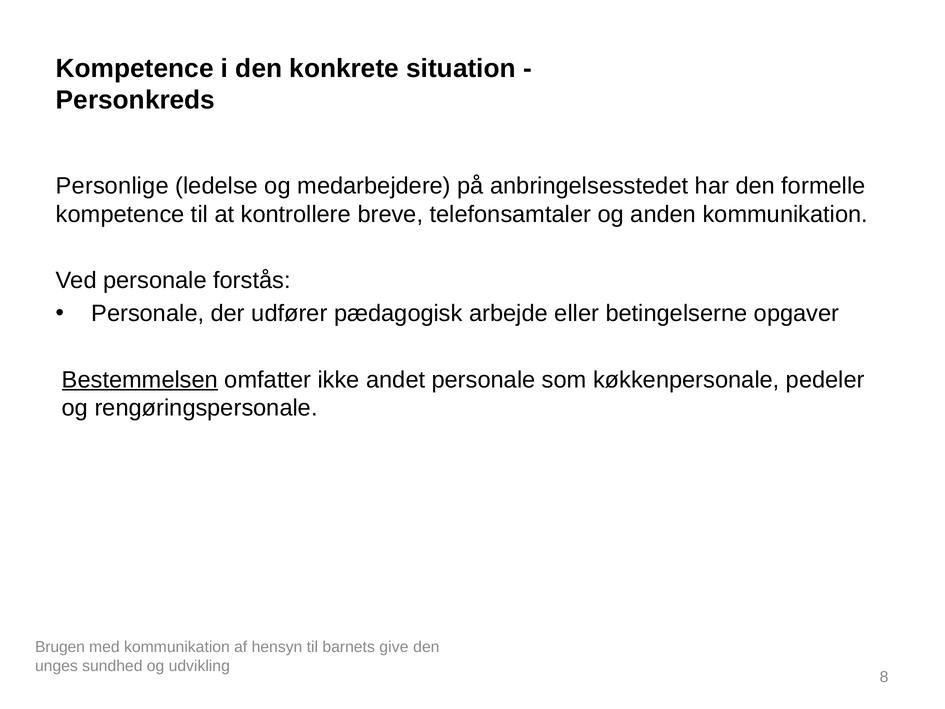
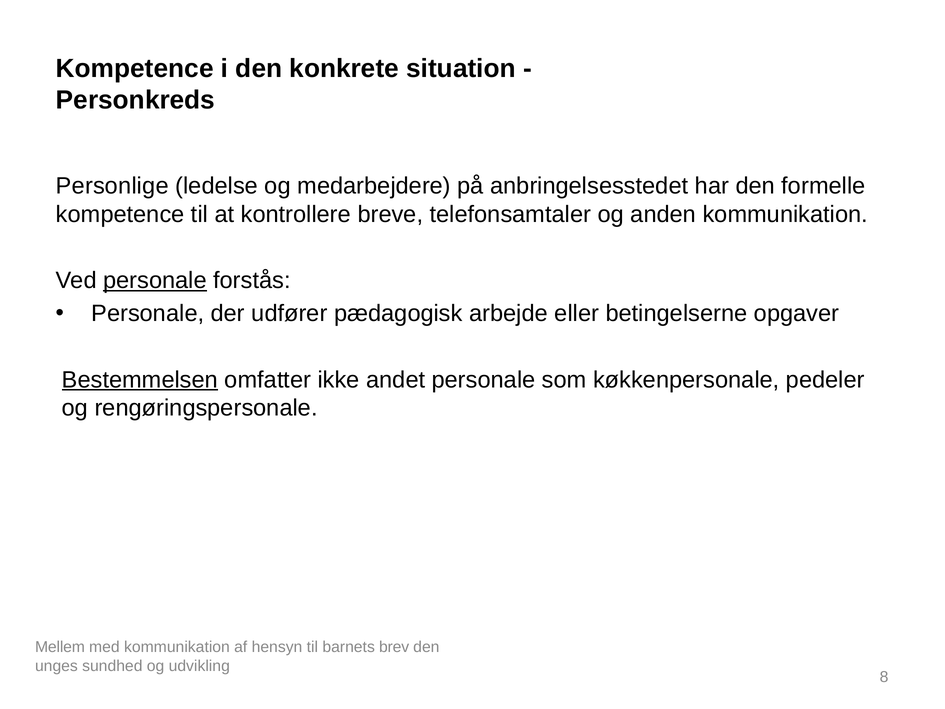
personale underline: none -> present (155, 280)
Brugen: Brugen -> Mellem (60, 647)
give: give -> brev (394, 647)
